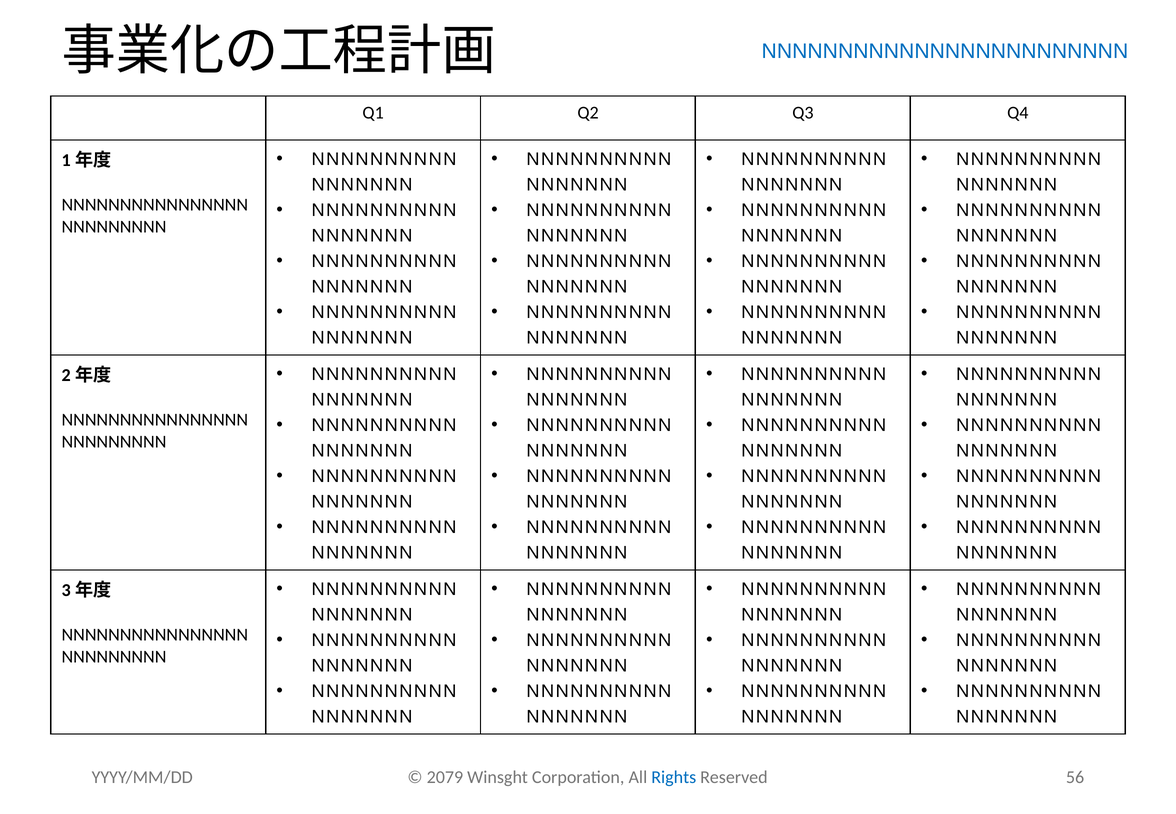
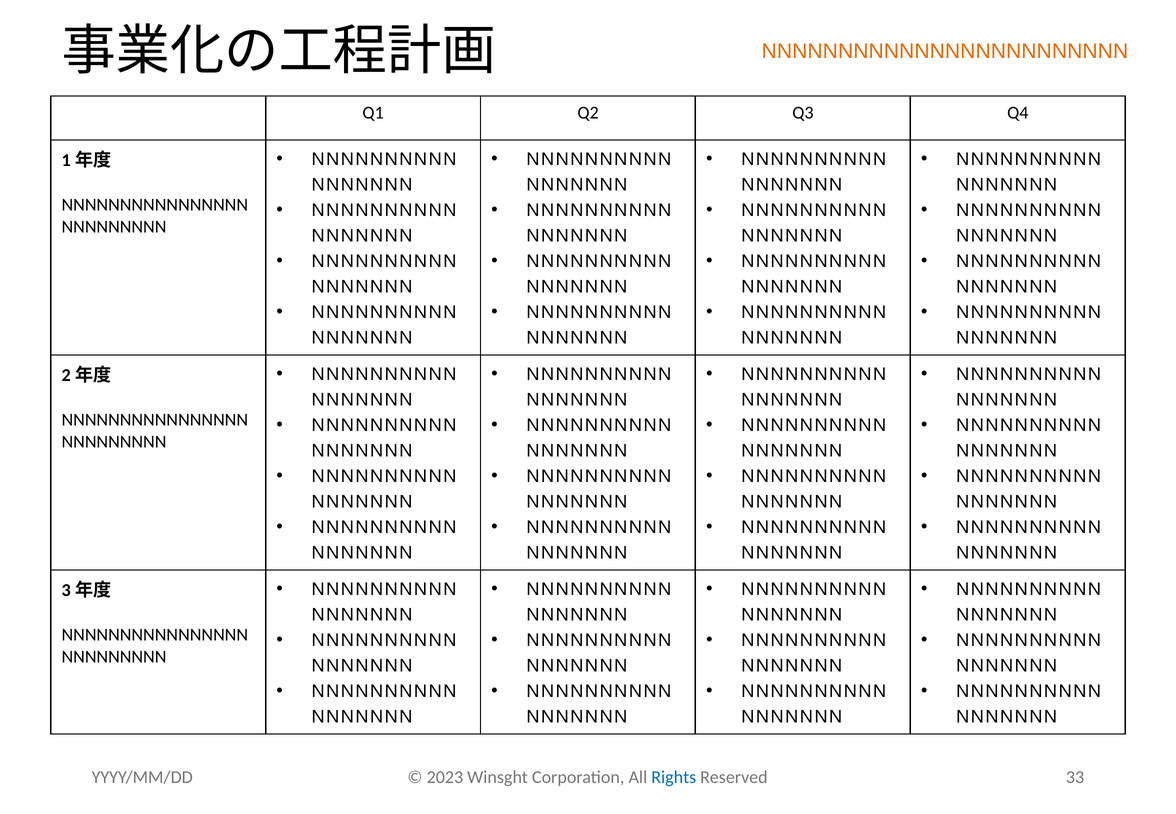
NNNNNNNNNNNNNNNNNNNNNNNN colour: blue -> orange (945, 52)
2079: 2079 -> 2023 (445, 777)
56: 56 -> 33 (1075, 777)
